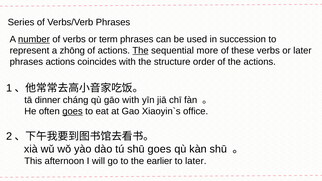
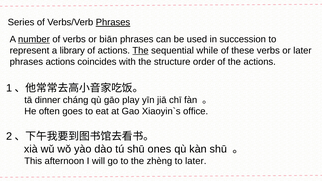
Phrases underline: none -> present (113, 22)
term: term -> biān (108, 39)
zhōng: zhōng -> library (72, 50)
more: more -> while (207, 50)
gāo with: with -> play (131, 100)
goes underline: present -> none (72, 111)
shū goes: goes -> ones (159, 149)
earlier: earlier -> zhèng (159, 161)
